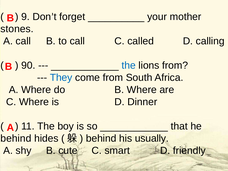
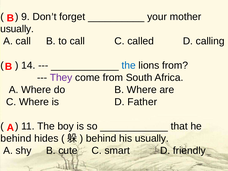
stones: stones -> usually (17, 29)
90: 90 -> 14 (28, 65)
They colour: blue -> purple (61, 78)
Dinner: Dinner -> Father (142, 102)
